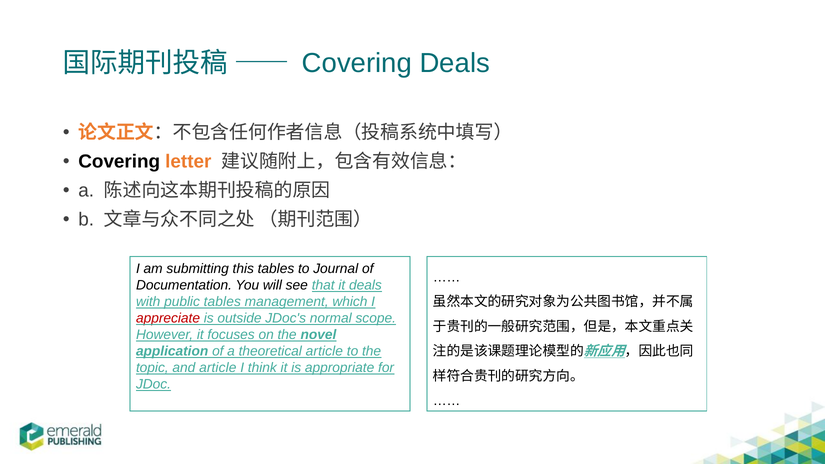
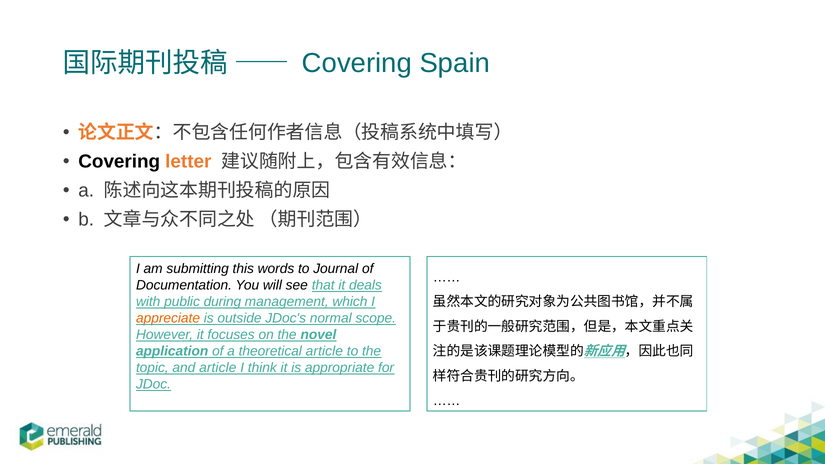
Covering Deals: Deals -> Spain (455, 63)
this tables: tables -> words (276, 269)
public tables: tables -> during (222, 302)
appreciate colour: red -> orange (168, 318)
